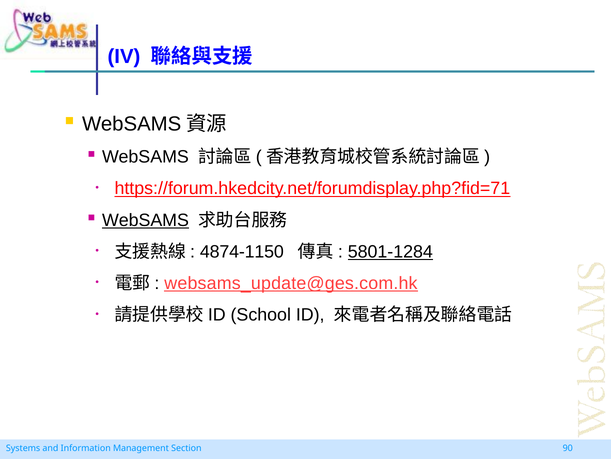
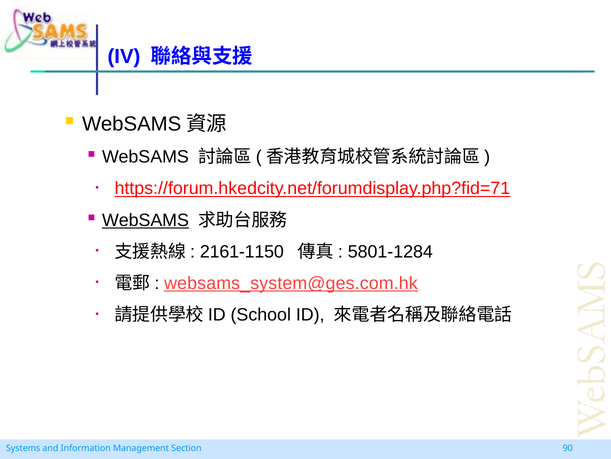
4874-1150: 4874-1150 -> 2161-1150 (242, 251)
5801-1284 underline: present -> none (390, 251)
websams_update@ges.com.hk: websams_update@ges.com.hk -> websams_system@ges.com.hk (291, 283)
